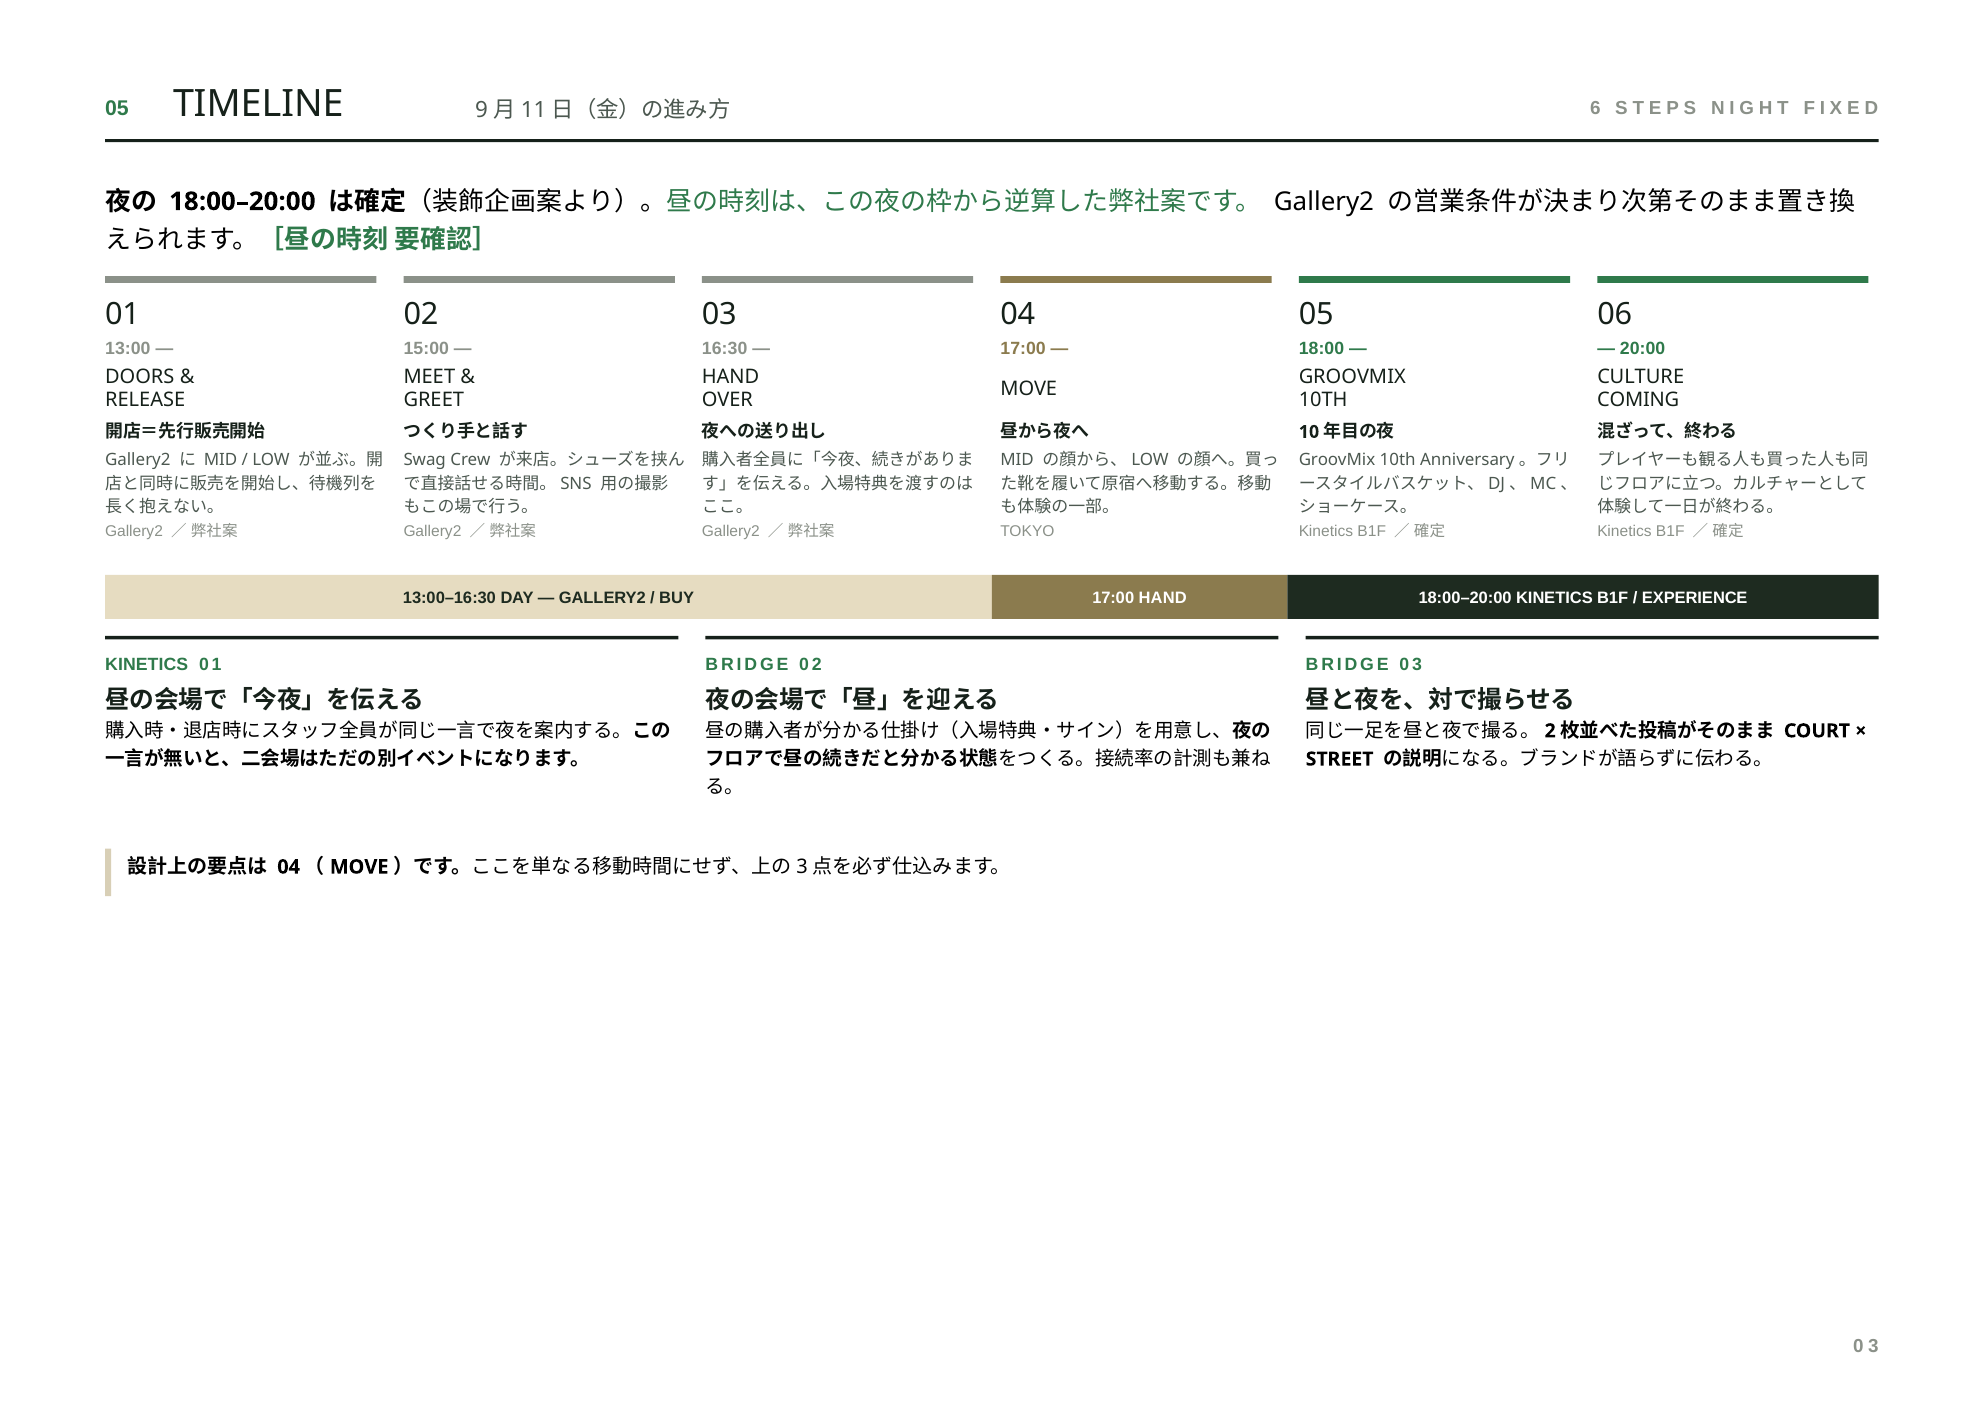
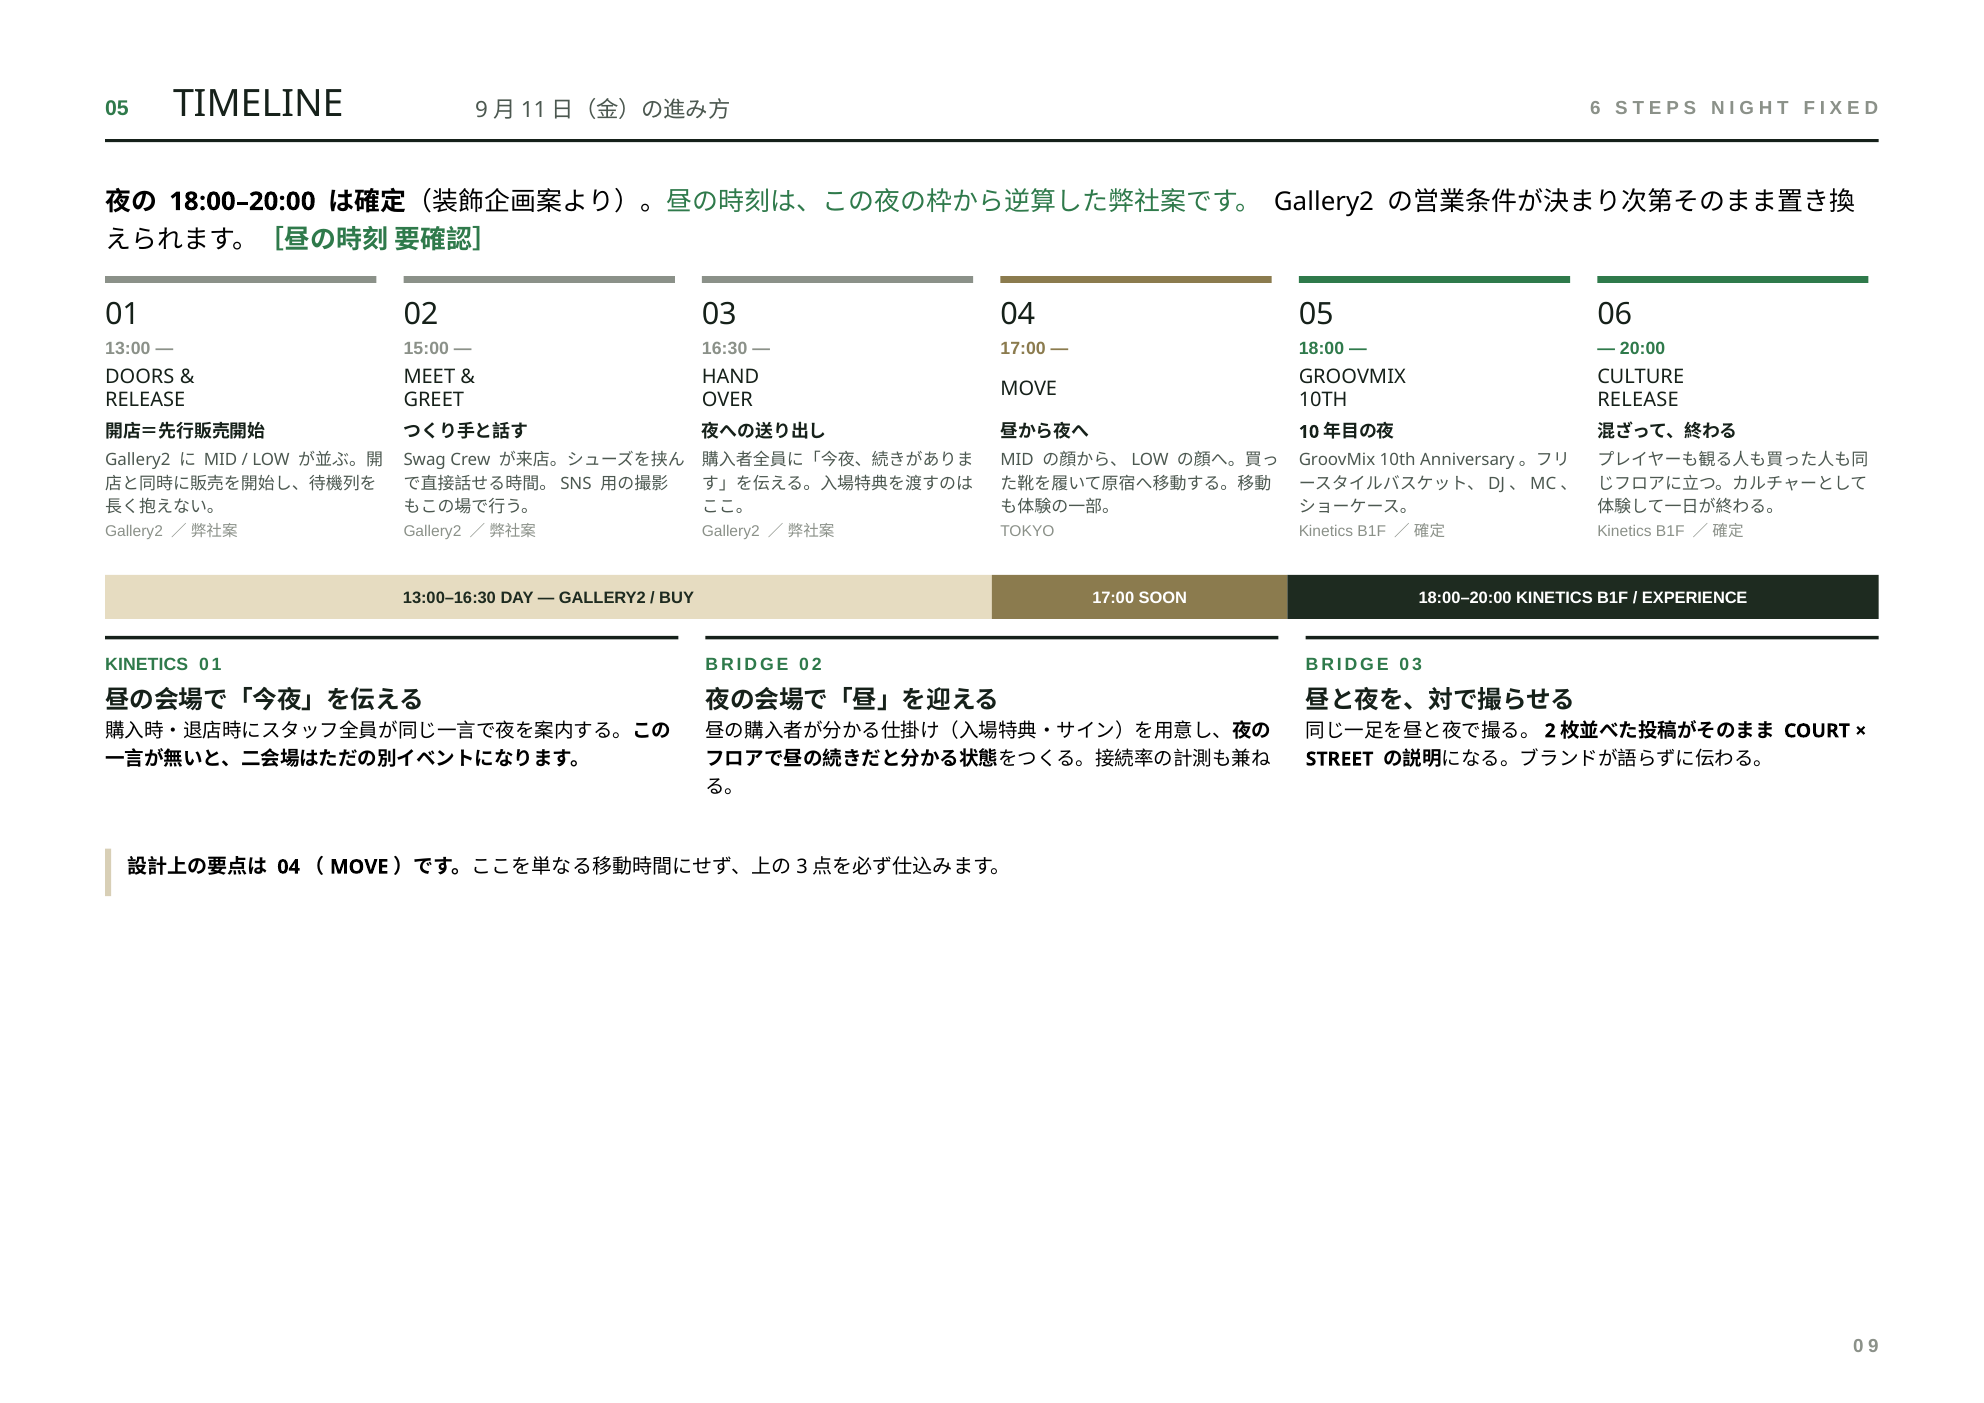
COMING: COMING -> RELEASE (1638, 400)
17:00 HAND: HAND -> SOON (1163, 598)
3: 3 -> 9 (1873, 1347)
